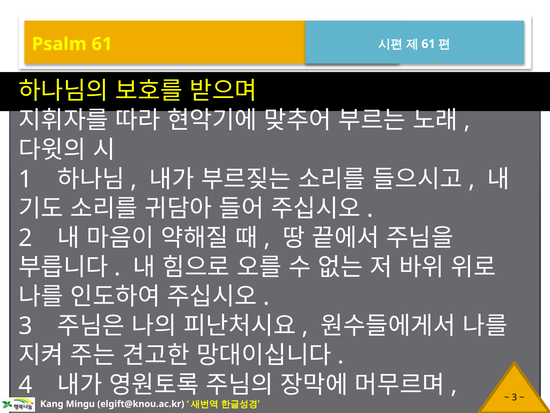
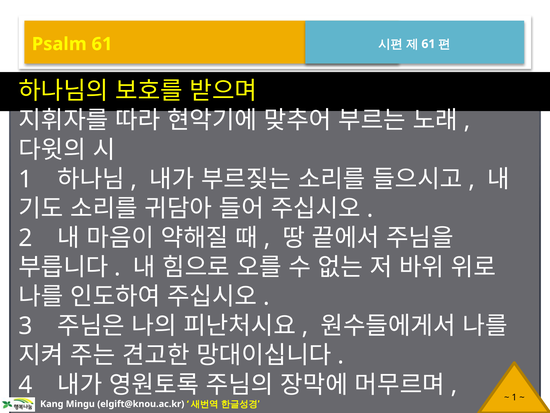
3: 3 -> 1 (514, 397)
